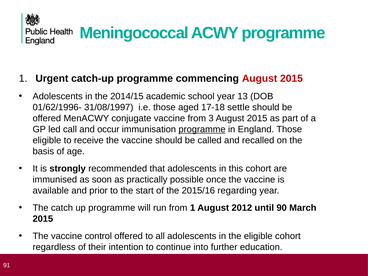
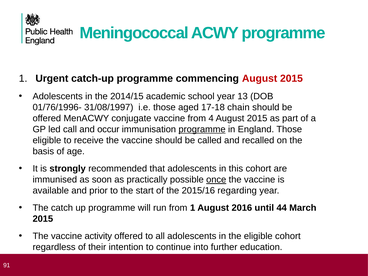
01/62/1996-: 01/62/1996- -> 01/76/1996- (57, 107)
settle: settle -> chain (238, 107)
3: 3 -> 4 (211, 118)
once underline: none -> present (216, 180)
2012: 2012 -> 2016 (242, 208)
90: 90 -> 44 (282, 208)
control: control -> activity (98, 236)
